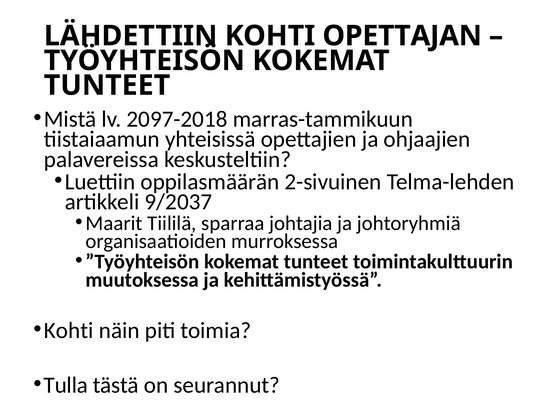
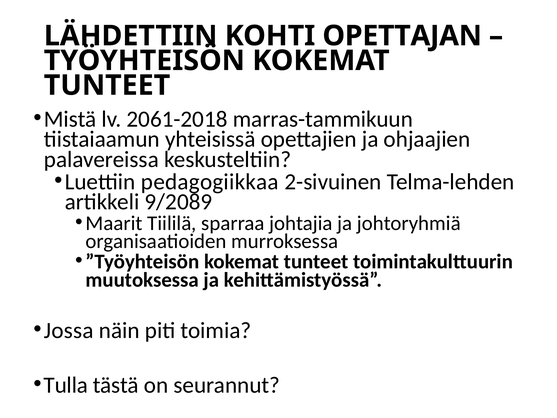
2097-2018: 2097-2018 -> 2061-2018 (177, 119)
oppilasmäärän: oppilasmäärän -> pedagogiikkaa (210, 182)
9/2037: 9/2037 -> 9/2089 (178, 202)
Kohti: Kohti -> Jossa (69, 330)
